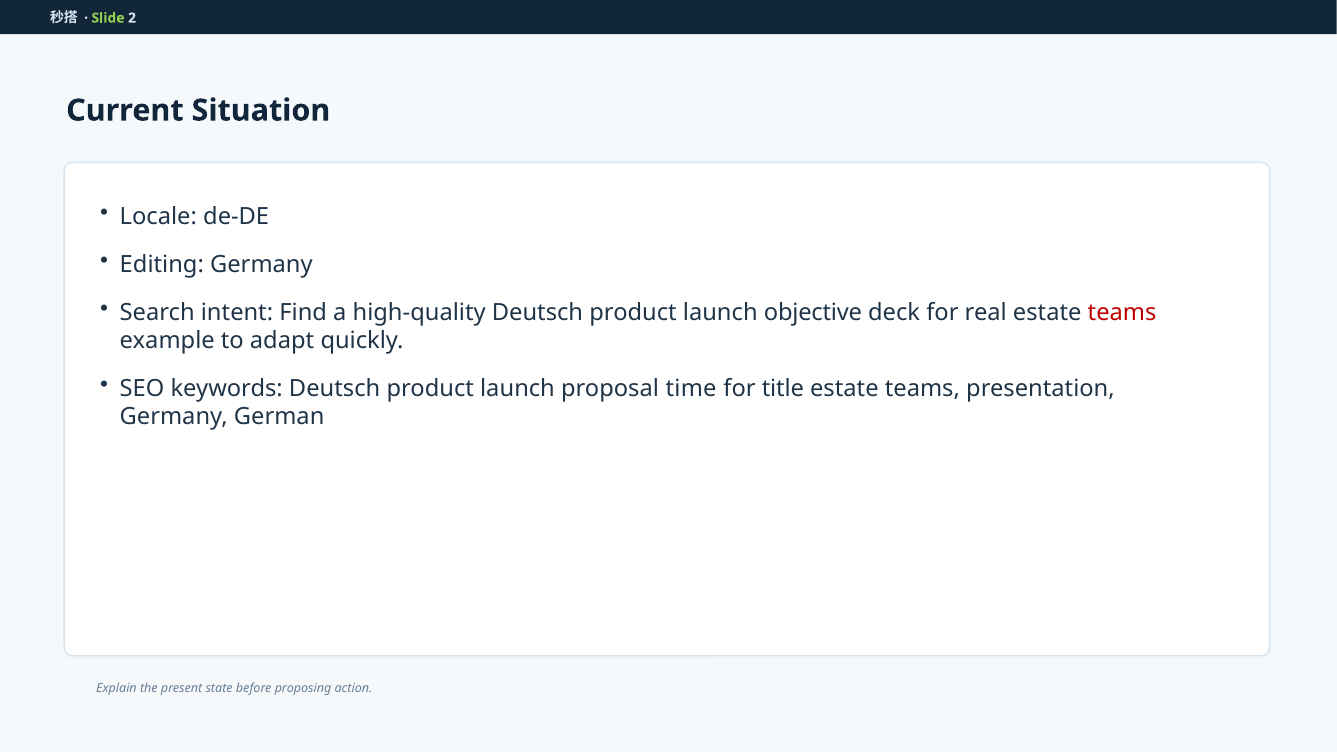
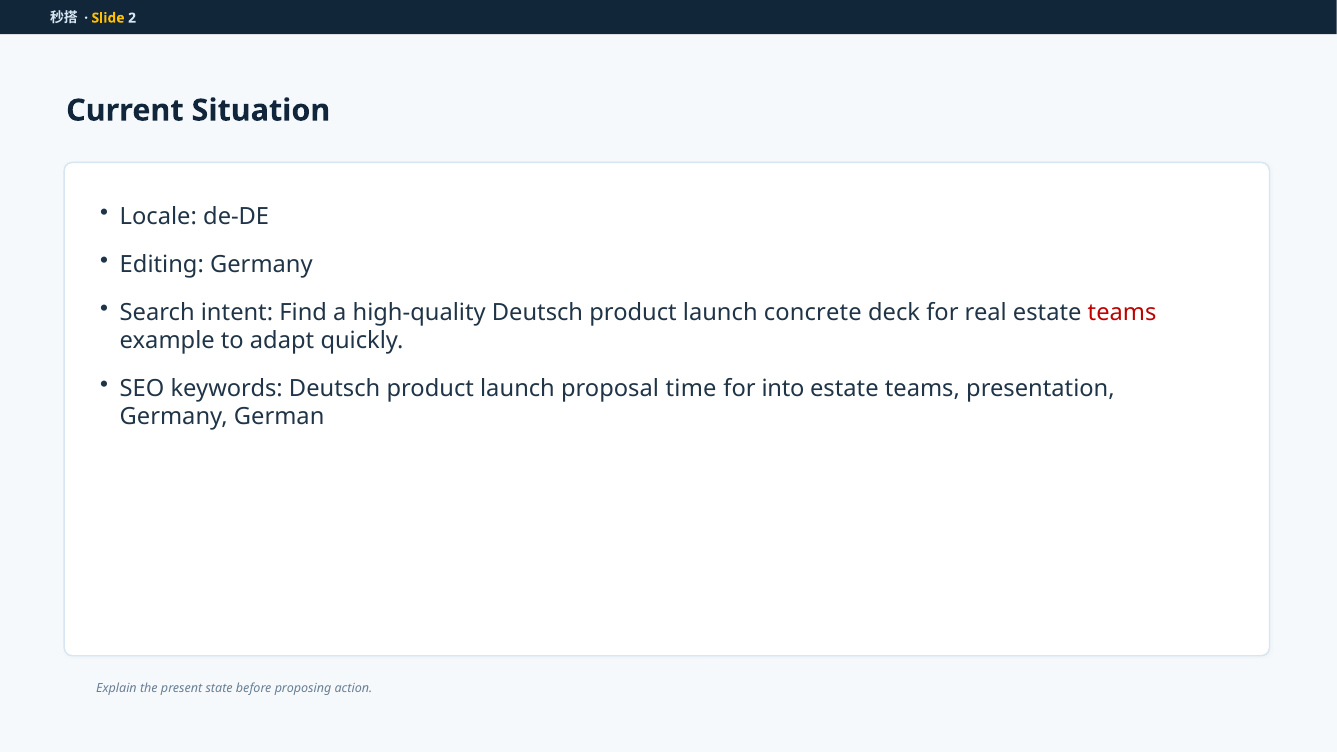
Slide colour: light green -> yellow (108, 18)
objective: objective -> concrete (813, 312)
title: title -> into (783, 389)
